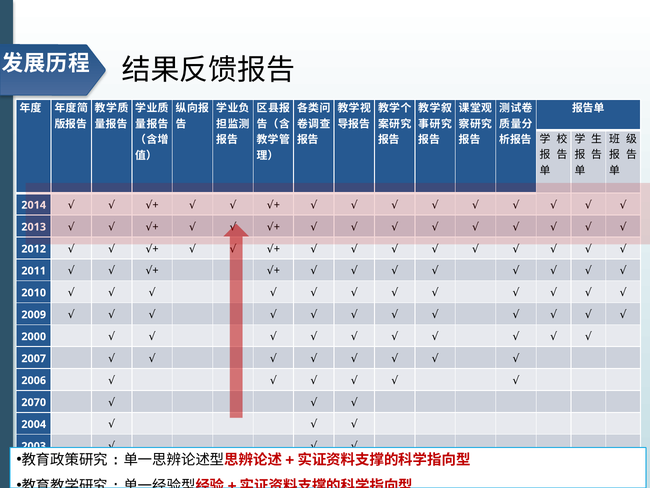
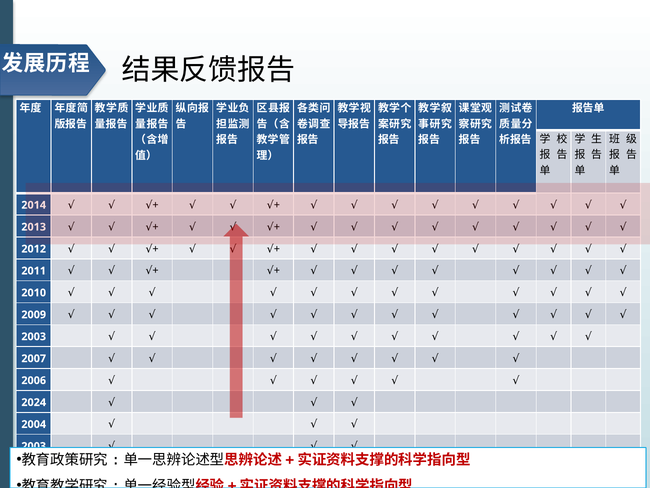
2000: 2000 -> 2003 (34, 336)
2070: 2070 -> 2024 (34, 402)
